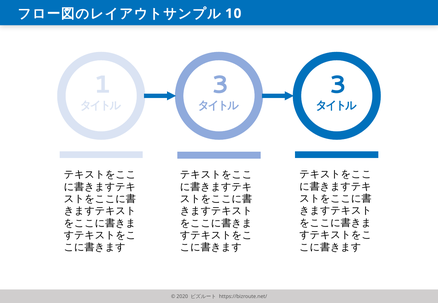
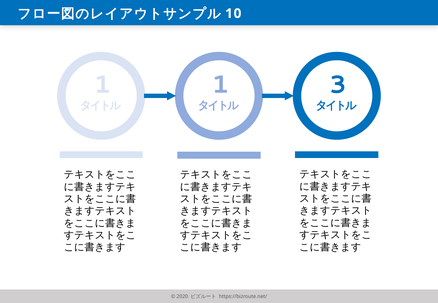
1 3: 3 -> 1 (220, 85)
